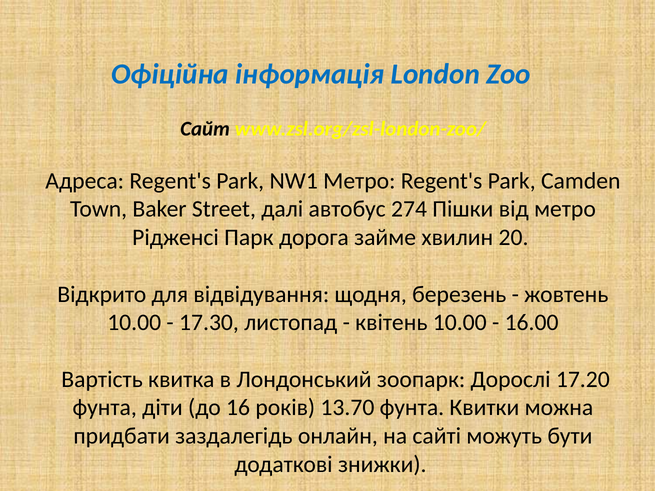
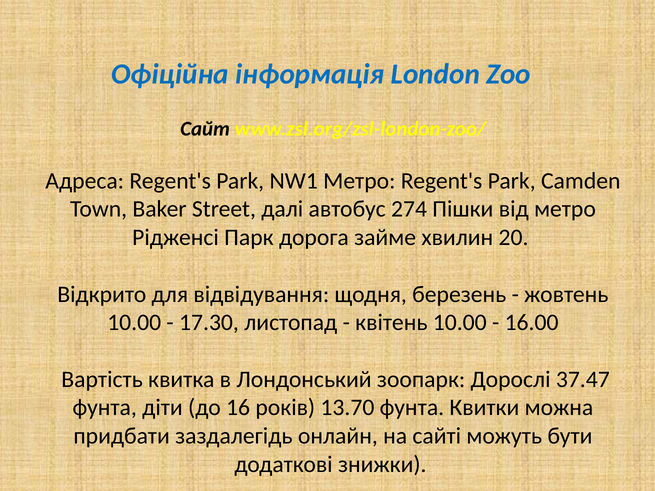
17.20: 17.20 -> 37.47 (583, 379)
